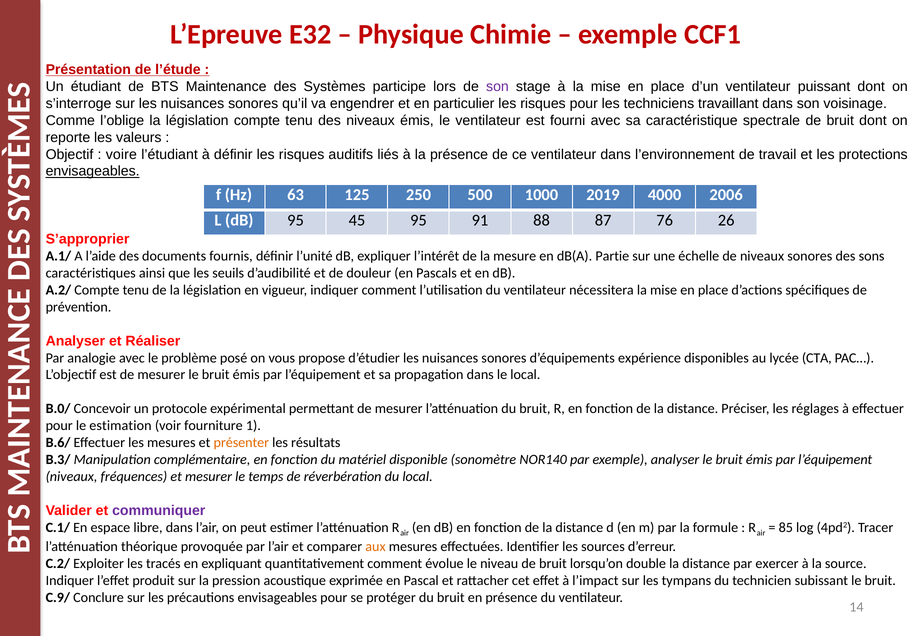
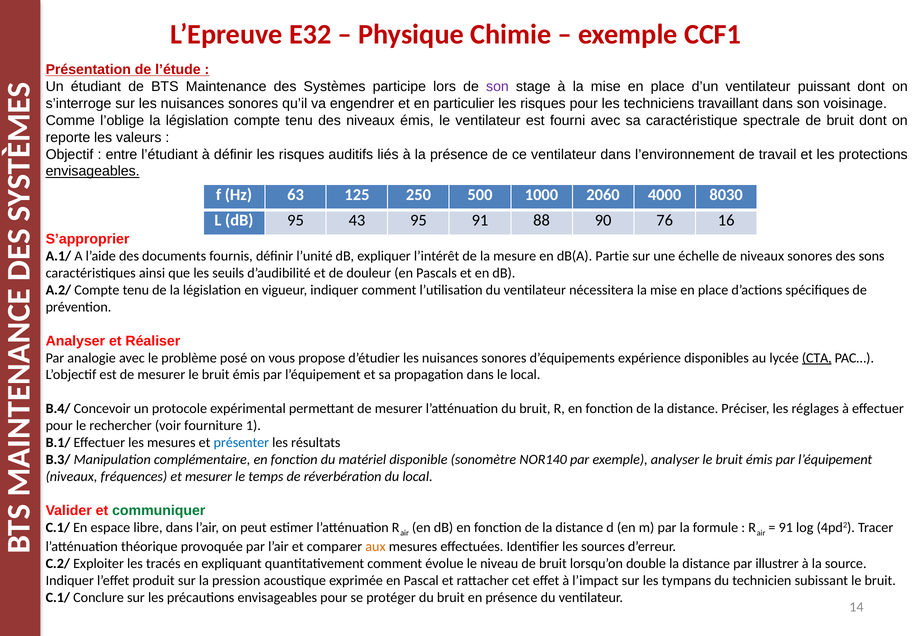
voire: voire -> entre (121, 154)
2019: 2019 -> 2060 (603, 195)
2006: 2006 -> 8030 (726, 195)
45: 45 -> 43 (357, 220)
87: 87 -> 90 (603, 220)
26: 26 -> 16 (726, 220)
CTA underline: none -> present (817, 358)
B.0/: B.0/ -> B.4/ (58, 408)
estimation: estimation -> rechercher (121, 425)
B.6/: B.6/ -> B.1/ (58, 442)
présenter colour: orange -> blue (241, 442)
communiquer colour: purple -> green (159, 510)
85: 85 -> 91 (786, 527)
exercer: exercer -> illustrer (777, 563)
C.9/: C.9/ -> C.1/ (58, 597)
